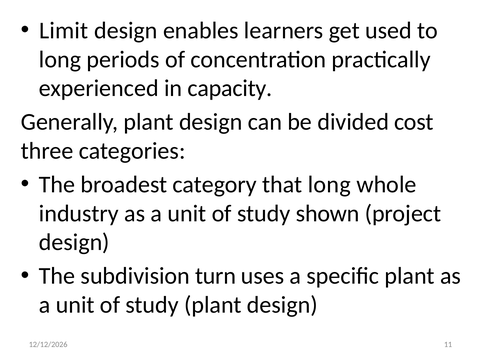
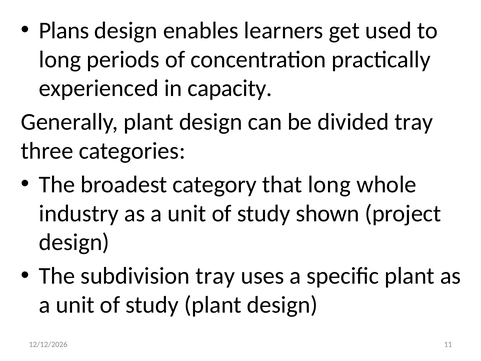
Limit: Limit -> Plans (64, 31)
divided cost: cost -> tray (414, 122)
subdivision turn: turn -> tray (215, 276)
